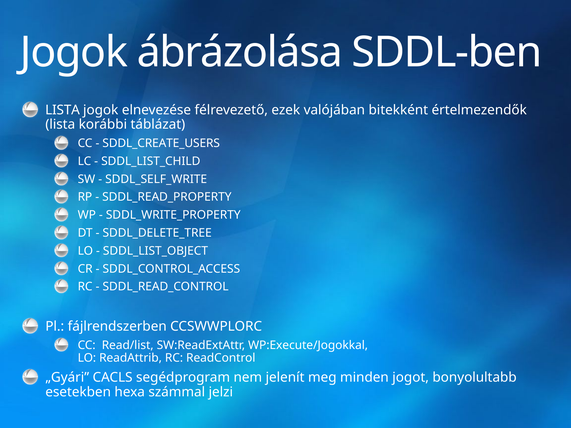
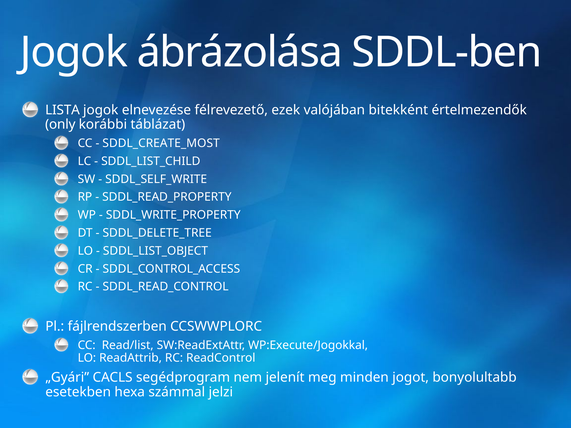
lista: lista -> only (60, 125)
SDDL_CREATE_USERS: SDDL_CREATE_USERS -> SDDL_CREATE_MOST (161, 143)
